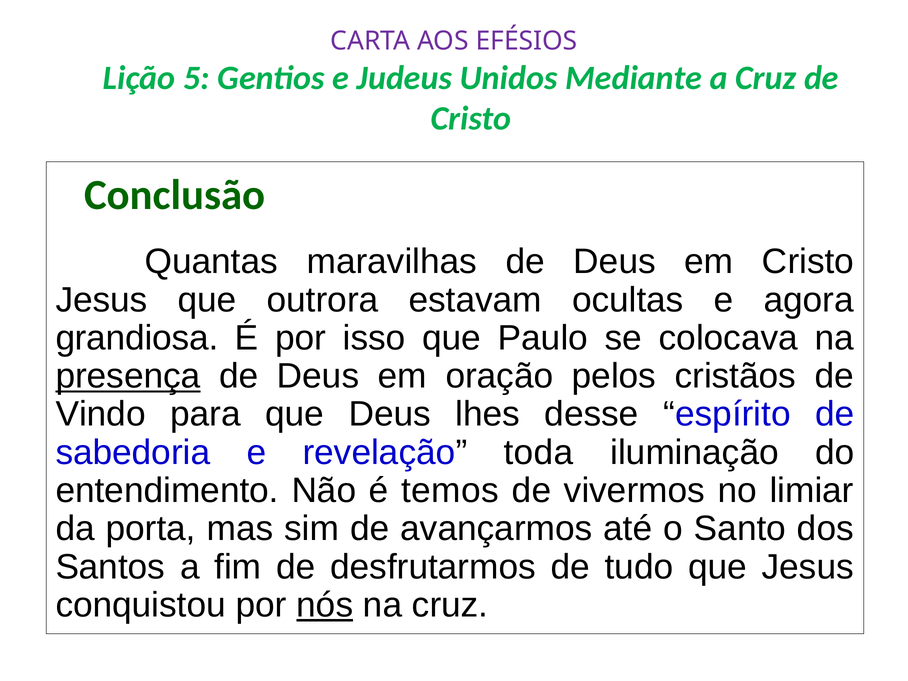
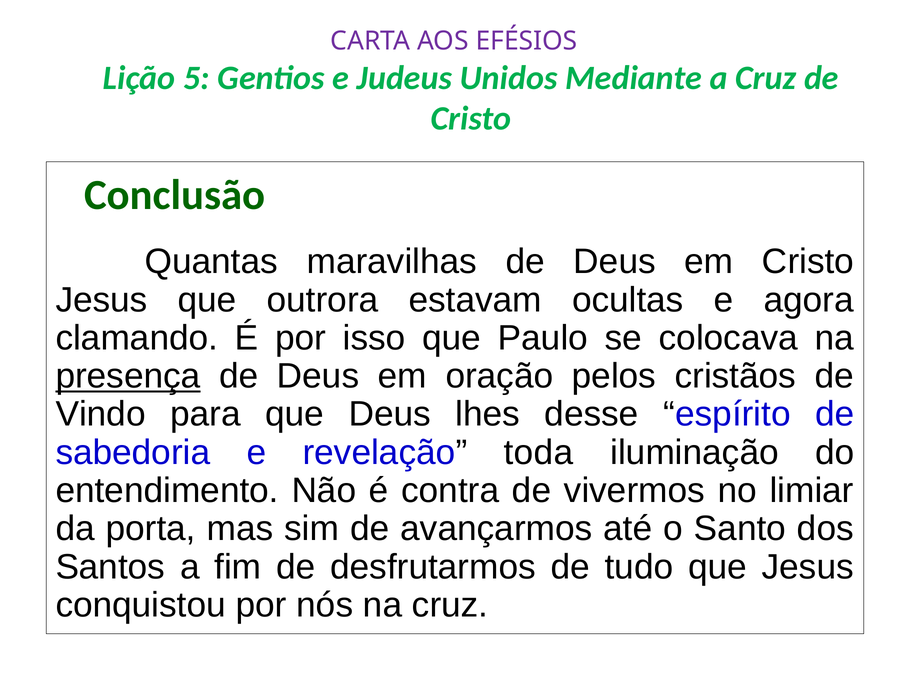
grandiosa: grandiosa -> clamando (137, 338)
temos: temos -> contra (450, 491)
nós underline: present -> none (325, 605)
